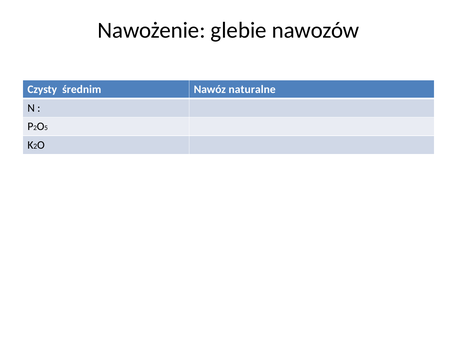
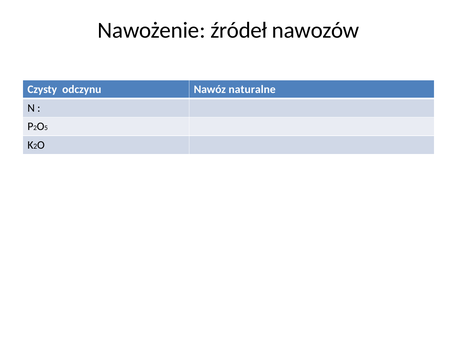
glebie: glebie -> źródeł (239, 30)
średnim: średnim -> odczynu (82, 89)
